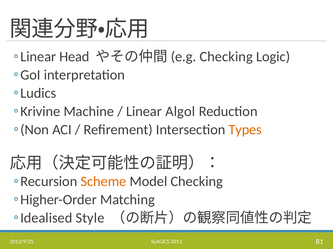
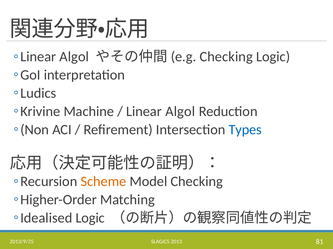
Head: Head -> Algol (74, 57)
Types colour: orange -> blue (245, 130)
Style: Style -> Logic (90, 218)
